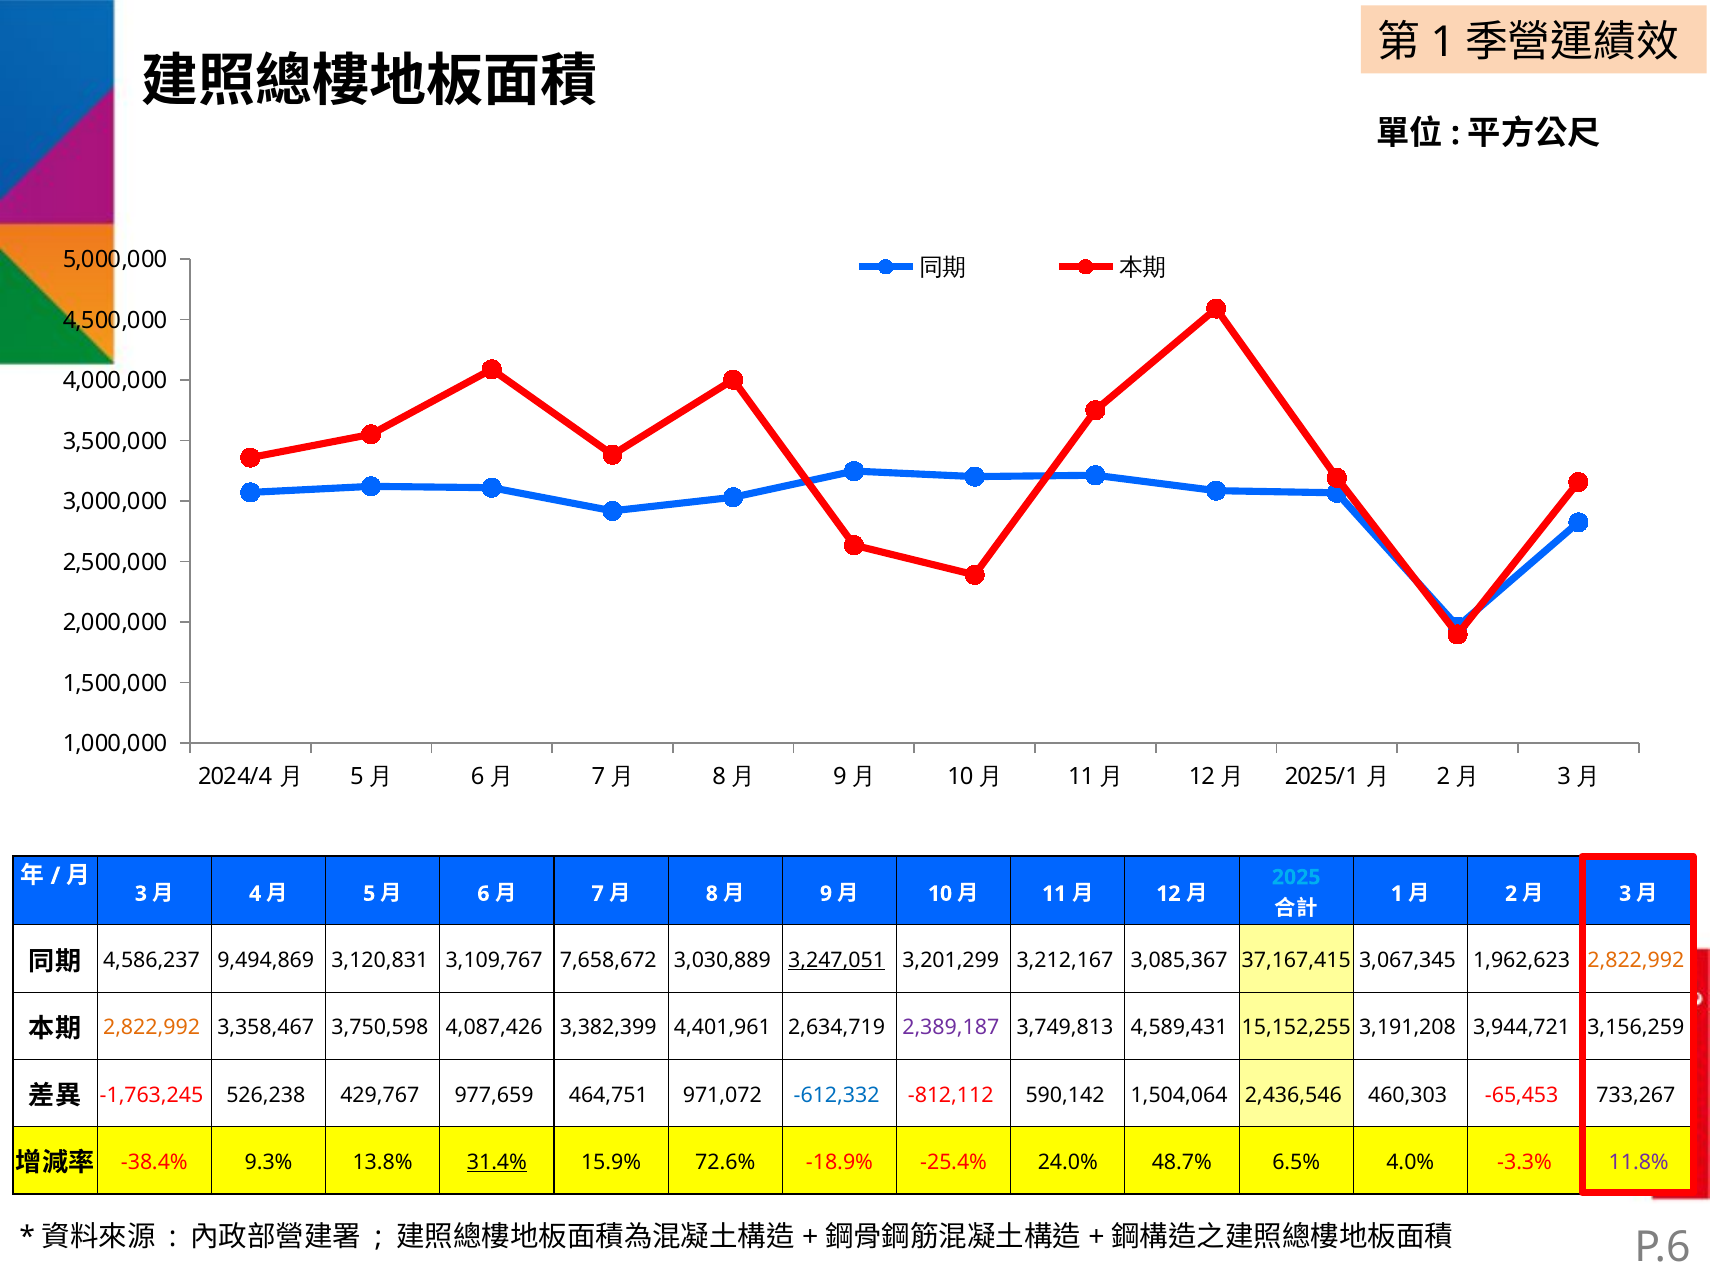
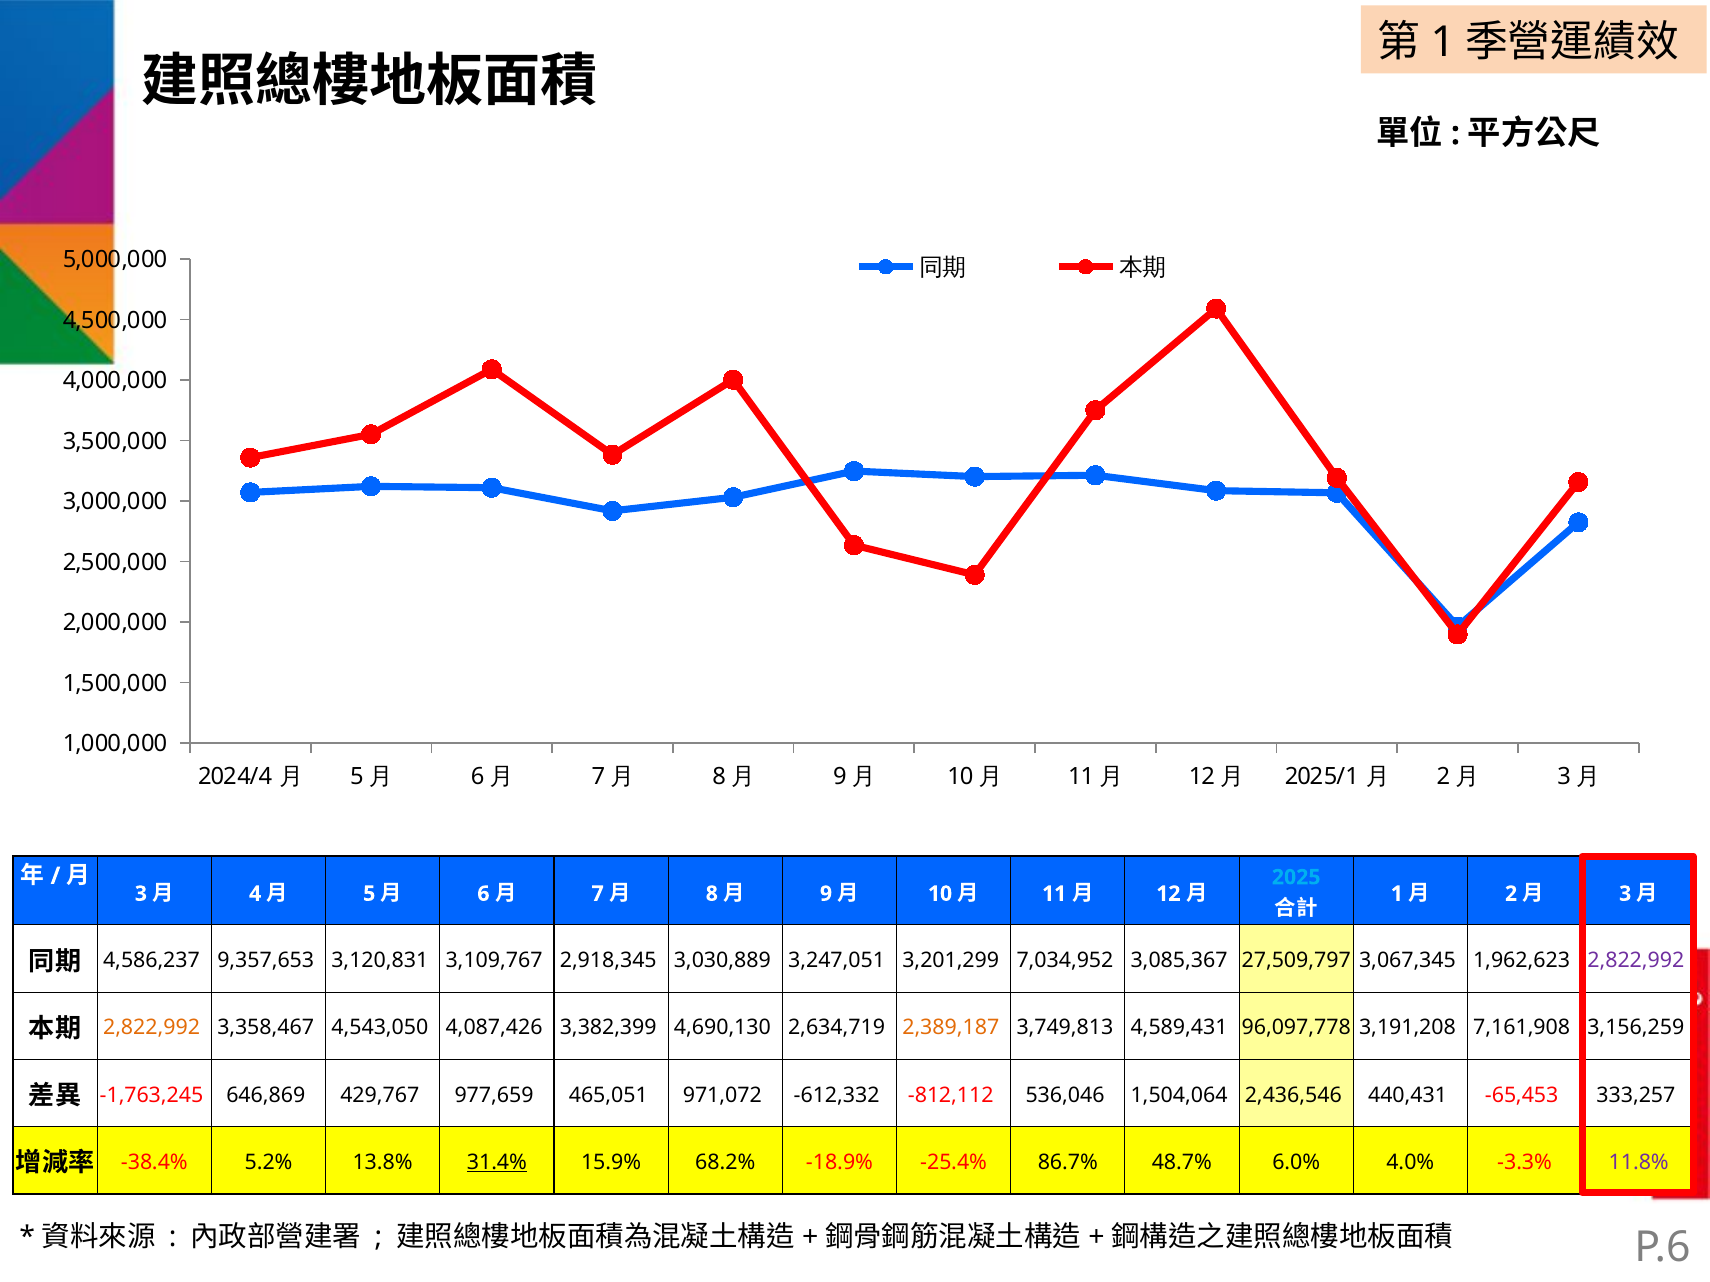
9,494,869: 9,494,869 -> 9,357,653 (266, 961)
7,658,672: 7,658,672 -> 2,918,345 (608, 961)
3,247,051 underline: present -> none (837, 961)
3,212,167: 3,212,167 -> 7,034,952 (1065, 961)
37,167,415: 37,167,415 -> 27,509,797 (1296, 961)
2,822,992 colour: orange -> purple (1636, 961)
3,750,598: 3,750,598 -> 4,543,050 (380, 1028)
4,401,961: 4,401,961 -> 4,690,130 (722, 1028)
2,389,187 colour: purple -> orange (951, 1028)
15,152,255: 15,152,255 -> 96,097,778 (1296, 1028)
3,944,721: 3,944,721 -> 7,161,908 (1522, 1028)
526,238: 526,238 -> 646,869 (266, 1096)
464,751: 464,751 -> 465,051 (608, 1096)
-612,332 colour: blue -> black (837, 1096)
590,142: 590,142 -> 536,046 (1065, 1096)
460,303: 460,303 -> 440,431 (1408, 1096)
733,267: 733,267 -> 333,257 (1636, 1096)
9.3%: 9.3% -> 5.2% (269, 1163)
72.6%: 72.6% -> 68.2% (725, 1163)
24.0%: 24.0% -> 86.7% (1068, 1163)
6.5%: 6.5% -> 6.0% (1296, 1163)
